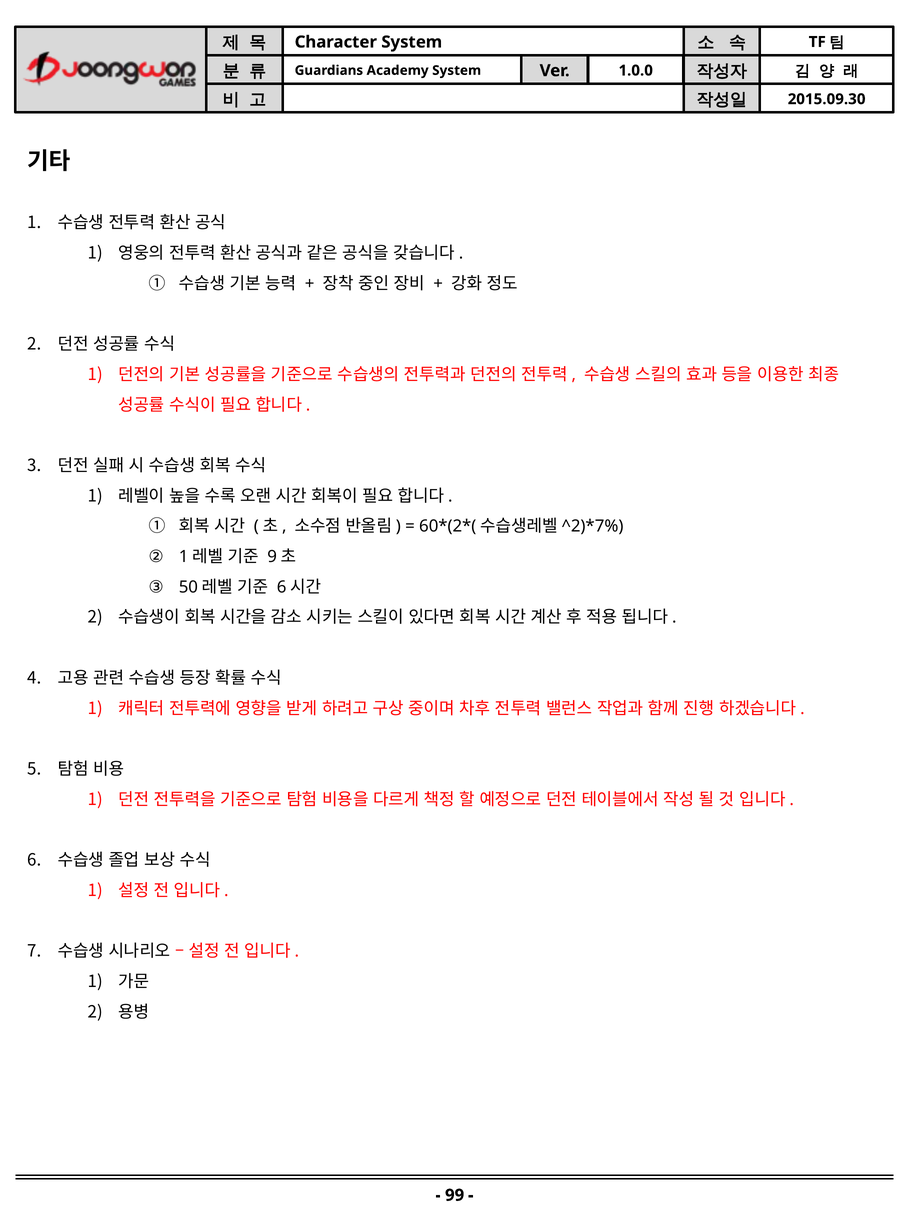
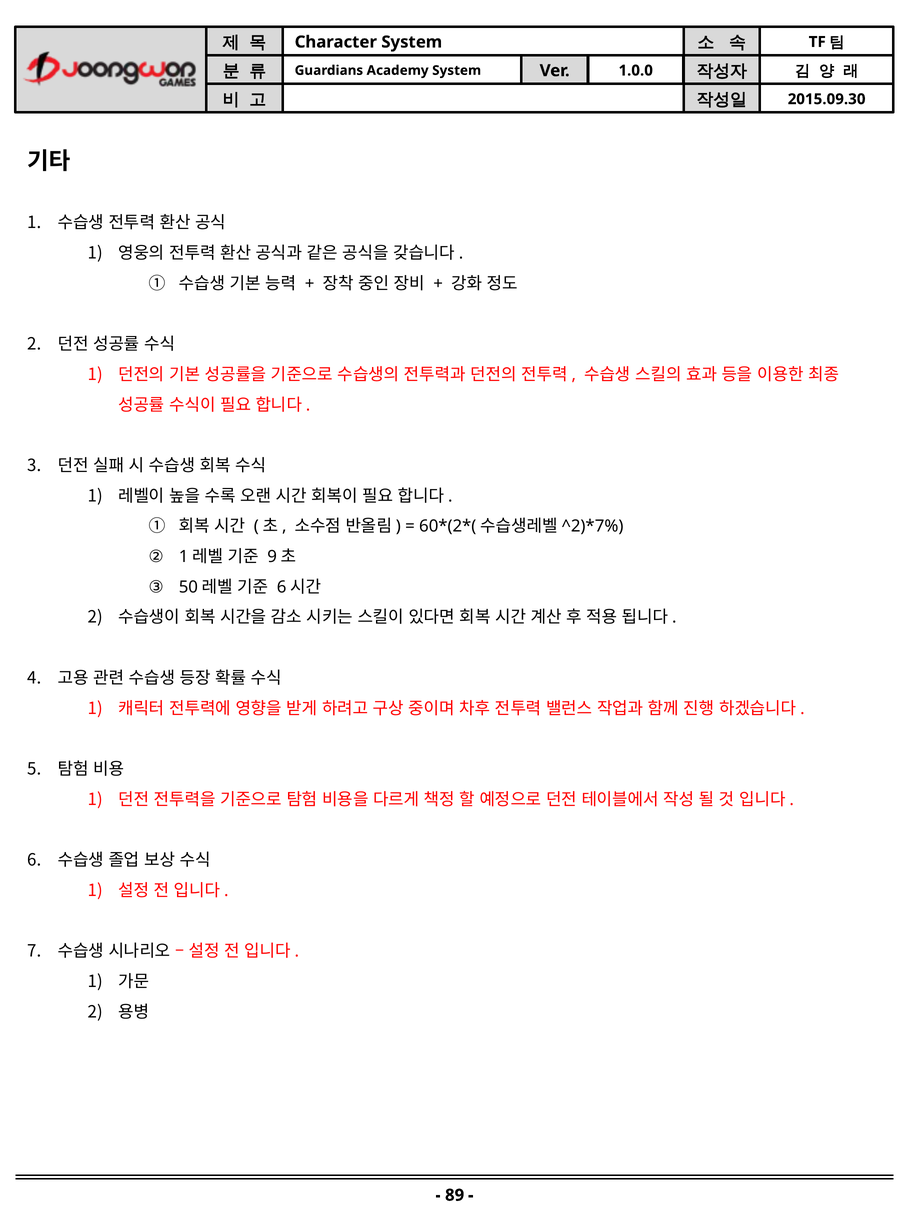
99: 99 -> 89 (455, 1195)
